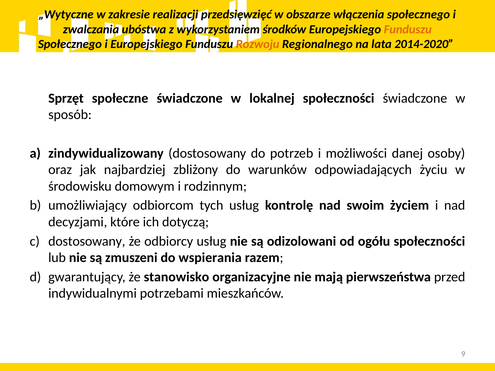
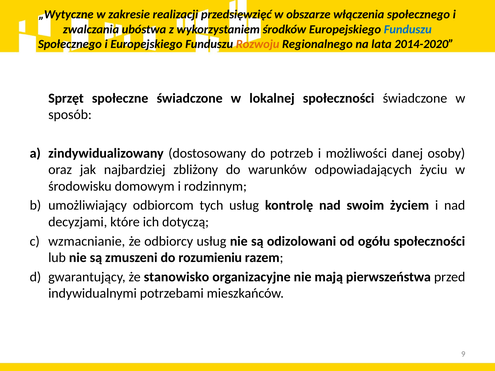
Funduszu colour: orange -> blue (408, 29)
dostosowany: dostosowany -> wzmacnianie (87, 241)
wspierania: wspierania -> rozumieniu (210, 258)
